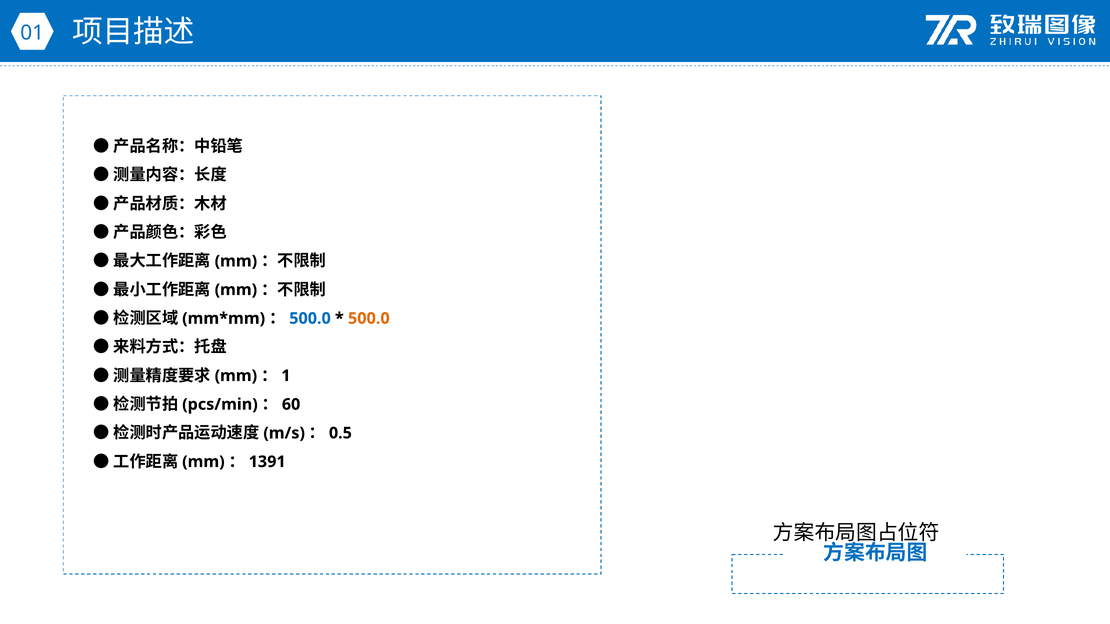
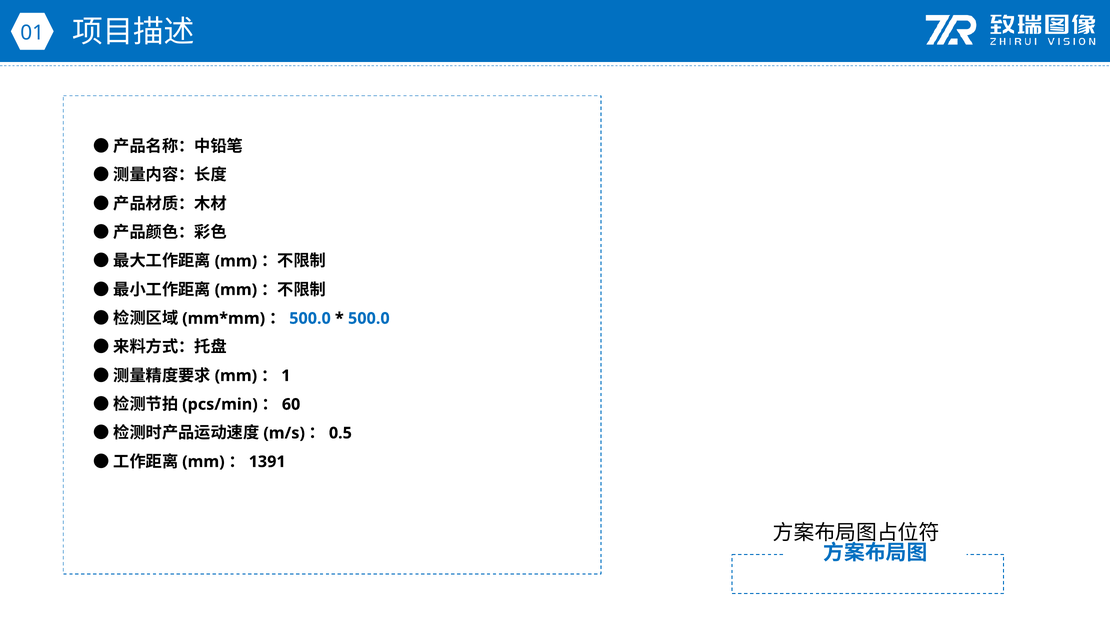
500.0 colour: orange -> blue (369, 319)
